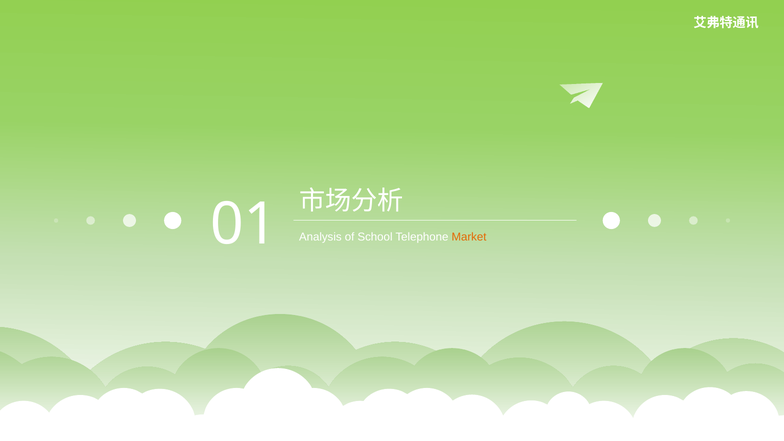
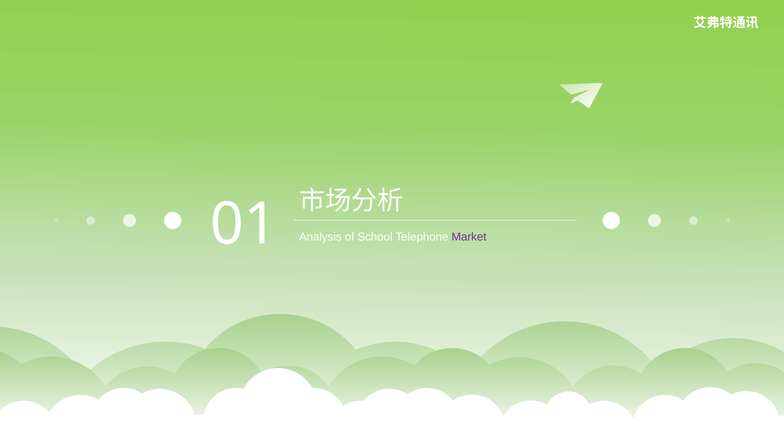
Market colour: orange -> purple (469, 237)
